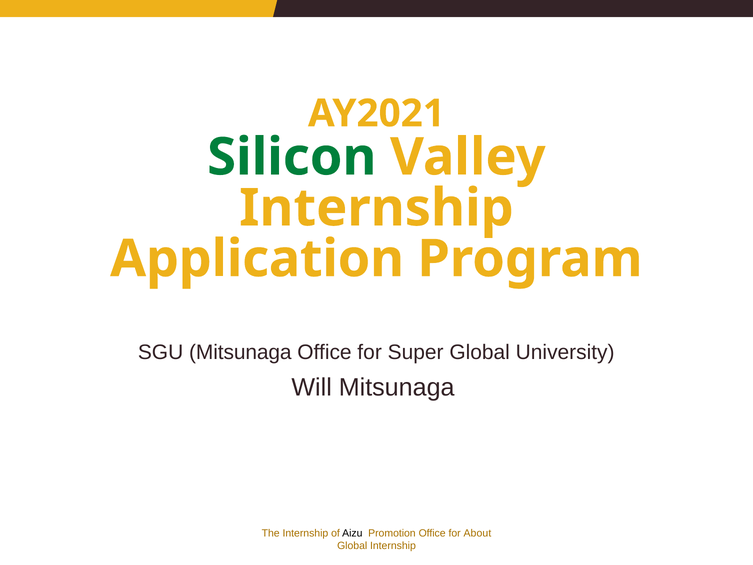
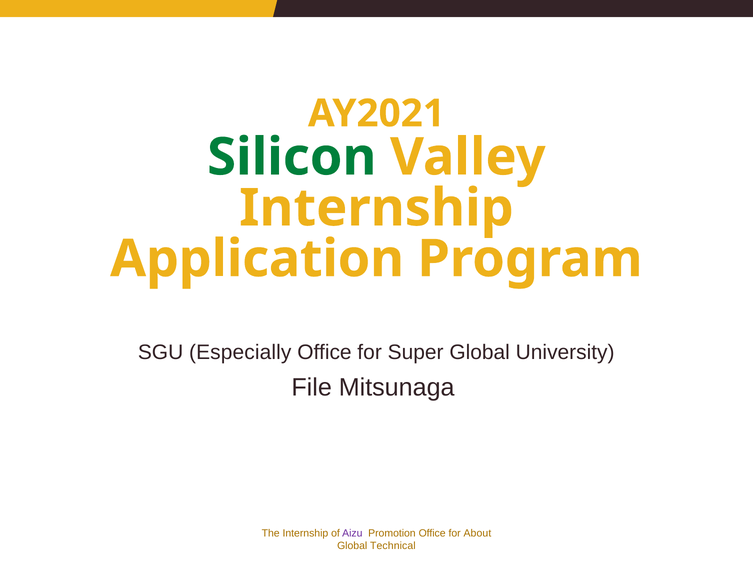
SGU Mitsunaga: Mitsunaga -> Especially (240, 352)
Will: Will -> File (312, 387)
Aizu colour: black -> purple (352, 533)
Global Internship: Internship -> Technical (393, 545)
